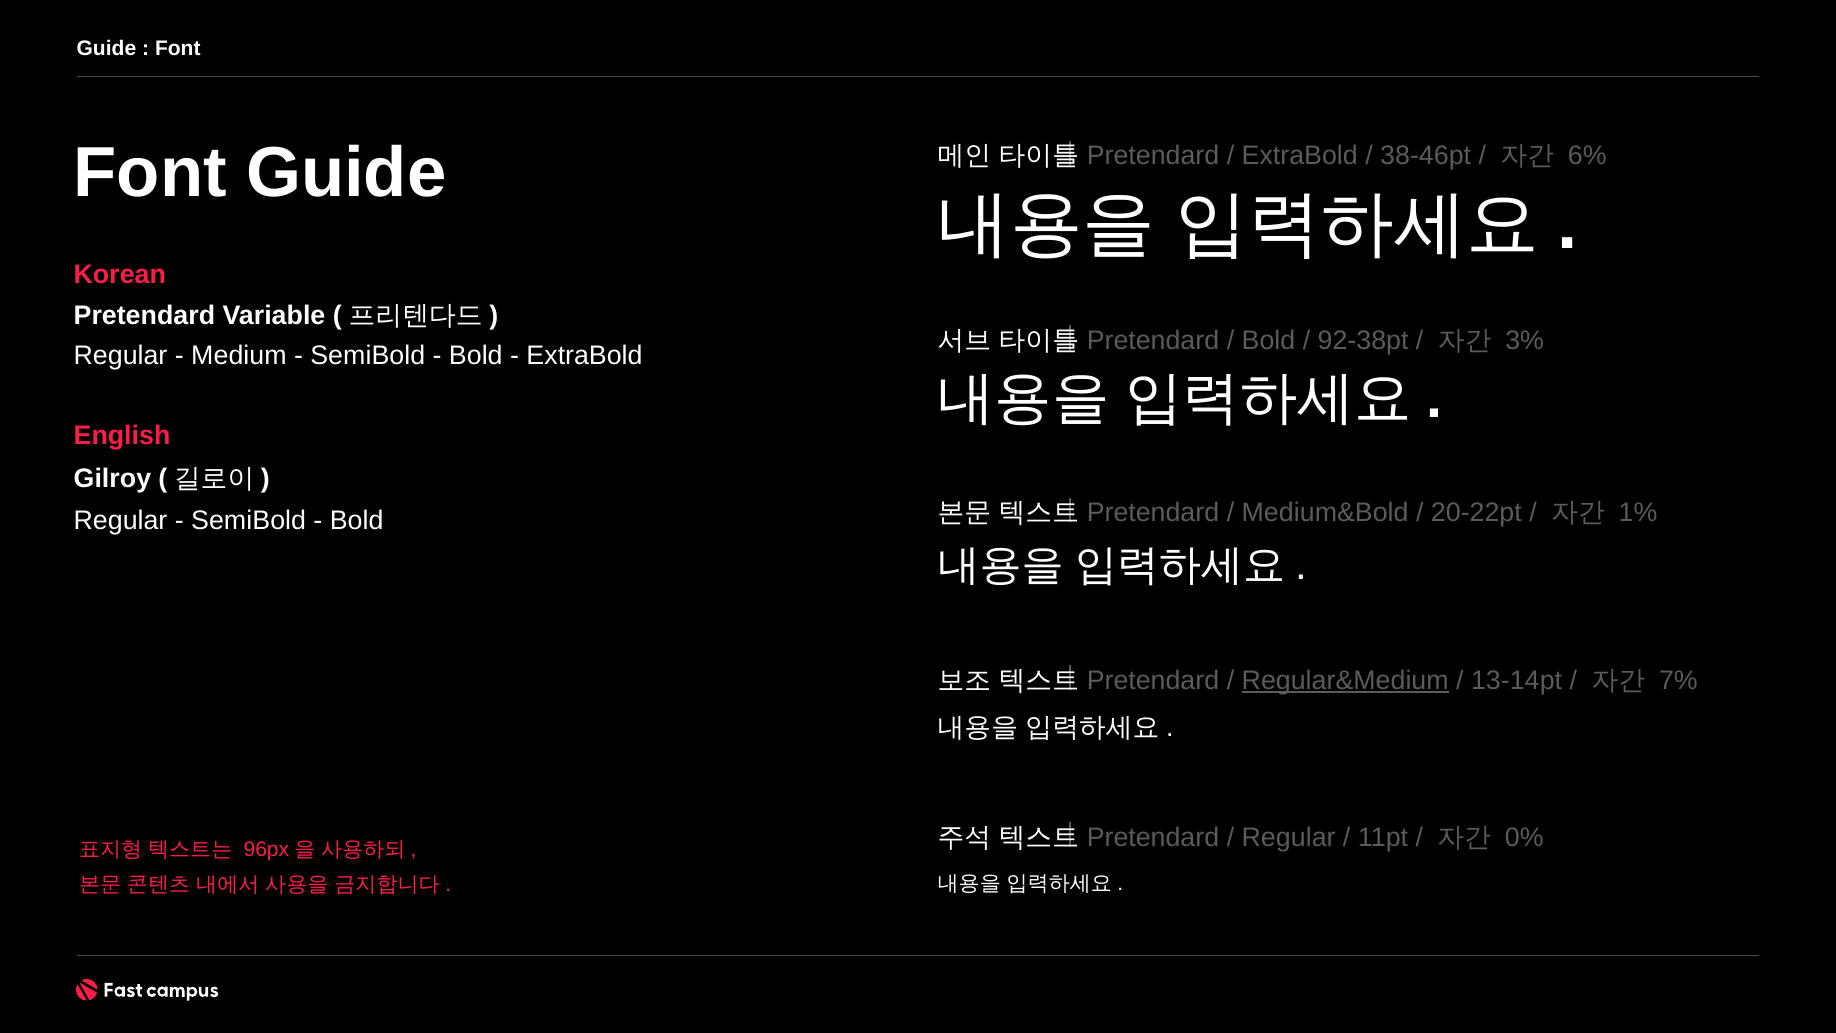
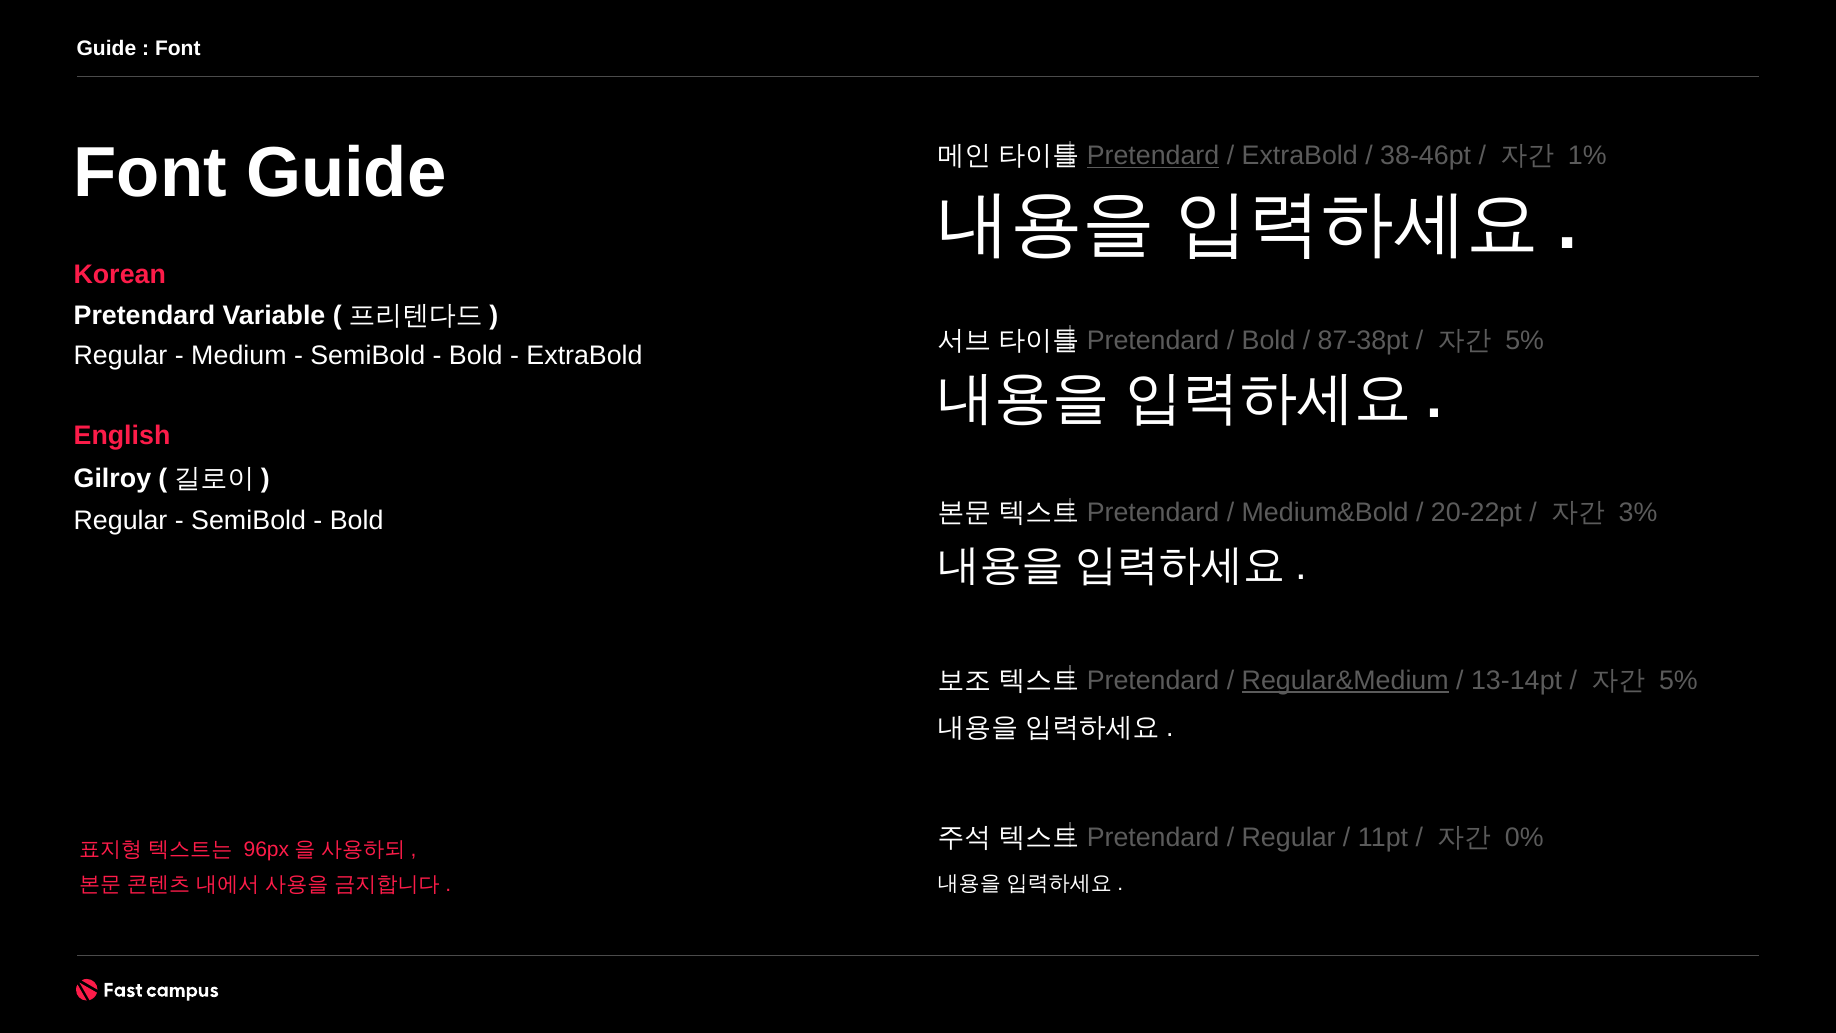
Pretendard underline: none -> present (1153, 156)
6%: 6% -> 1% (1587, 156)
92-38pt: 92-38pt -> 87-38pt (1363, 340)
3%: 3% -> 5% (1525, 340)
1%: 1% -> 3% (1638, 513)
7%: 7% -> 5% (1678, 680)
